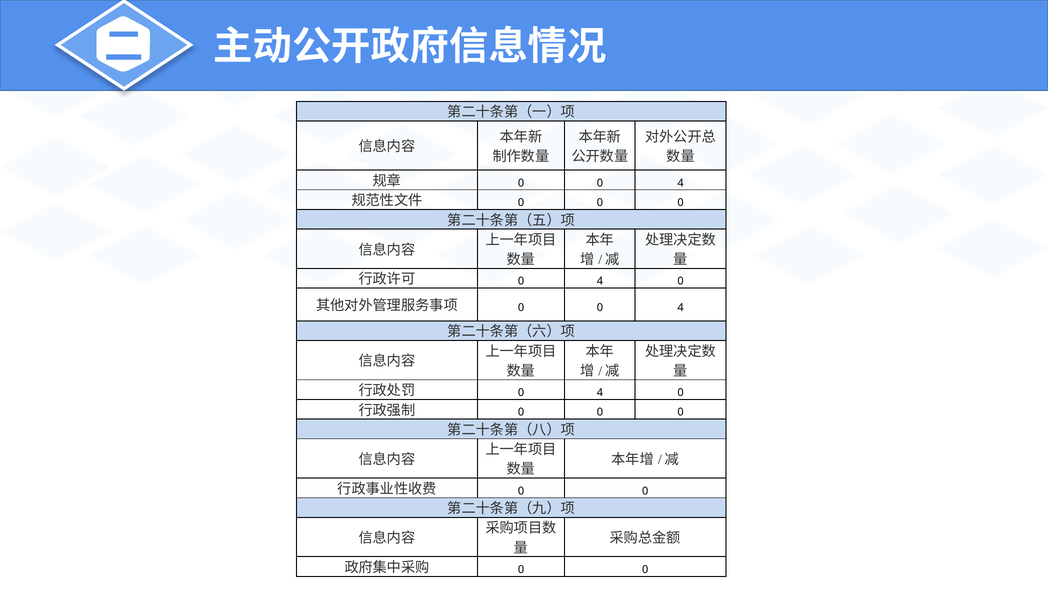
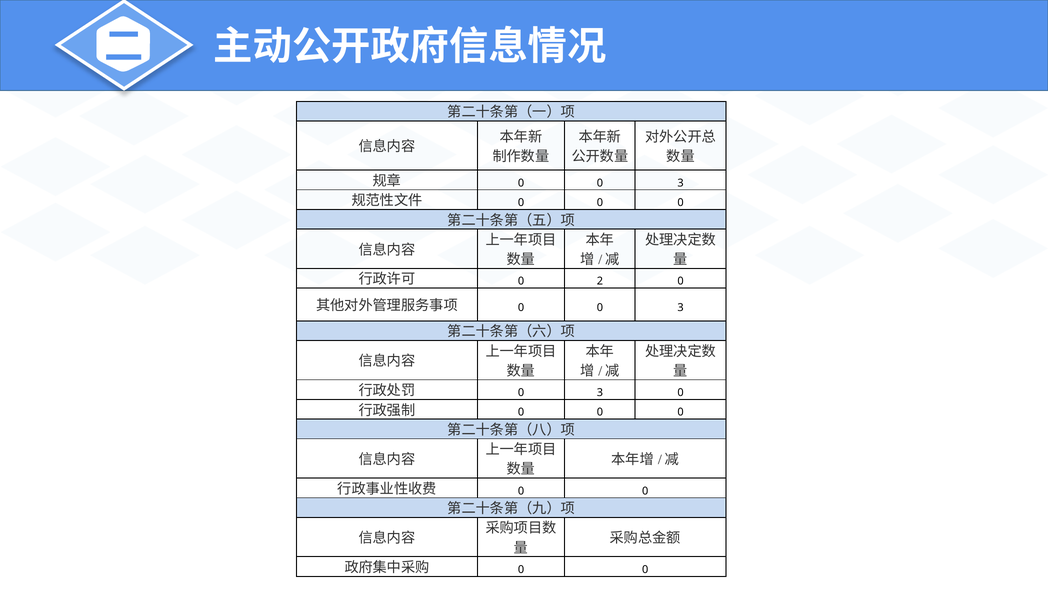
4: 4 -> 3 (681, 183)
4: 4 -> 2 (600, 282)
4: 4 -> 3 (681, 308)
4: 4 -> 3 (600, 393)
